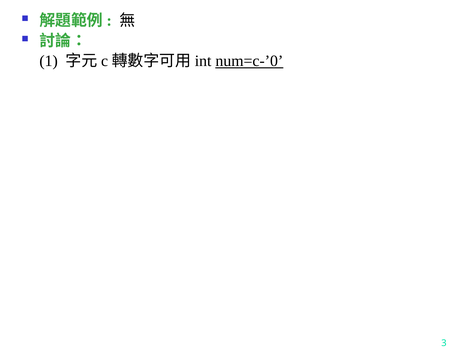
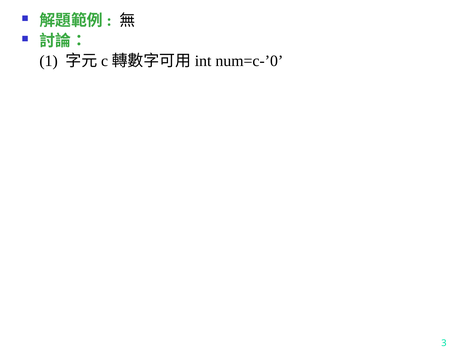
num=c-’0 underline: present -> none (249, 61)
